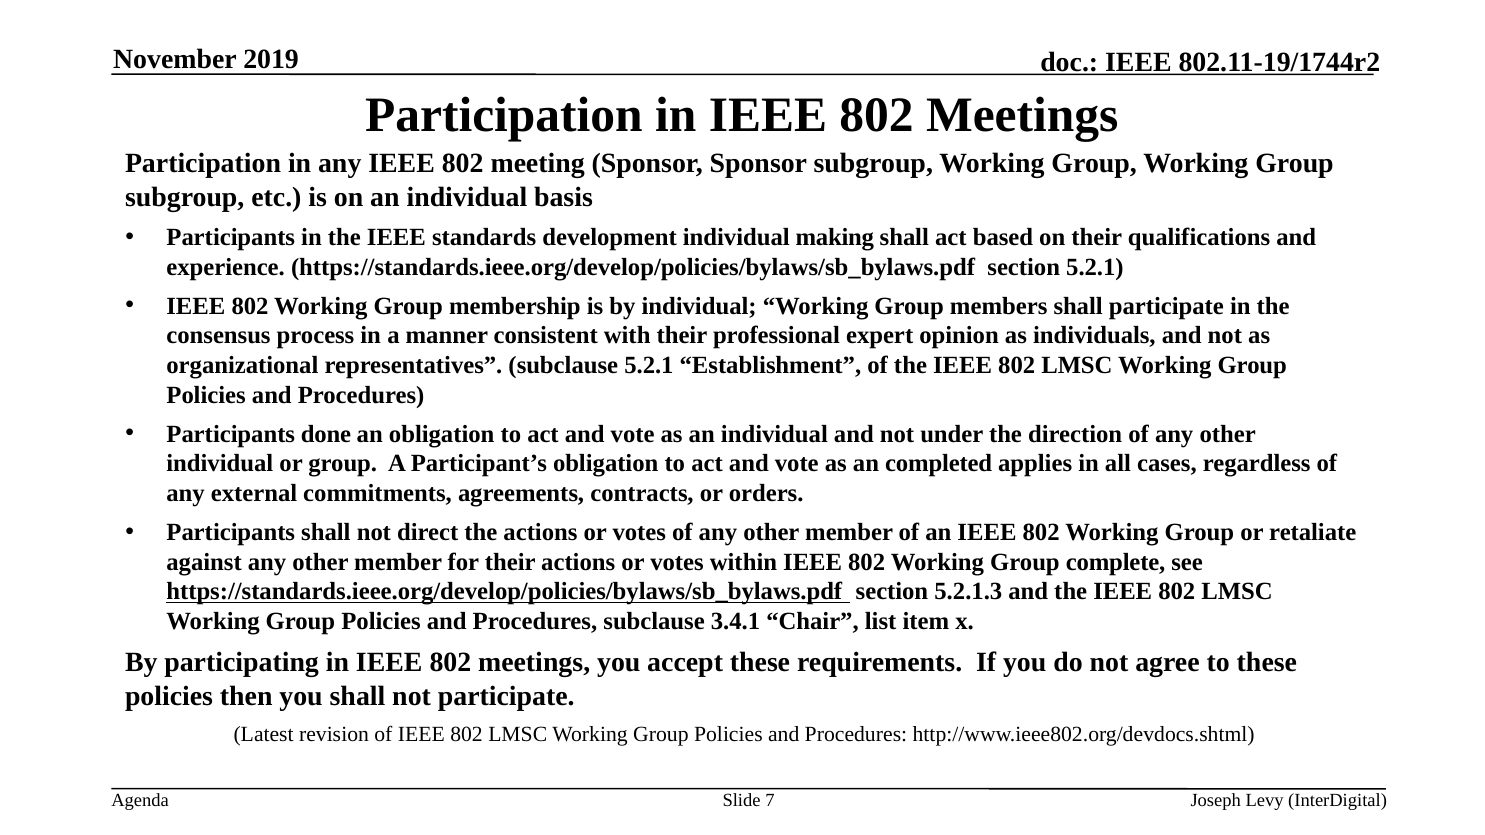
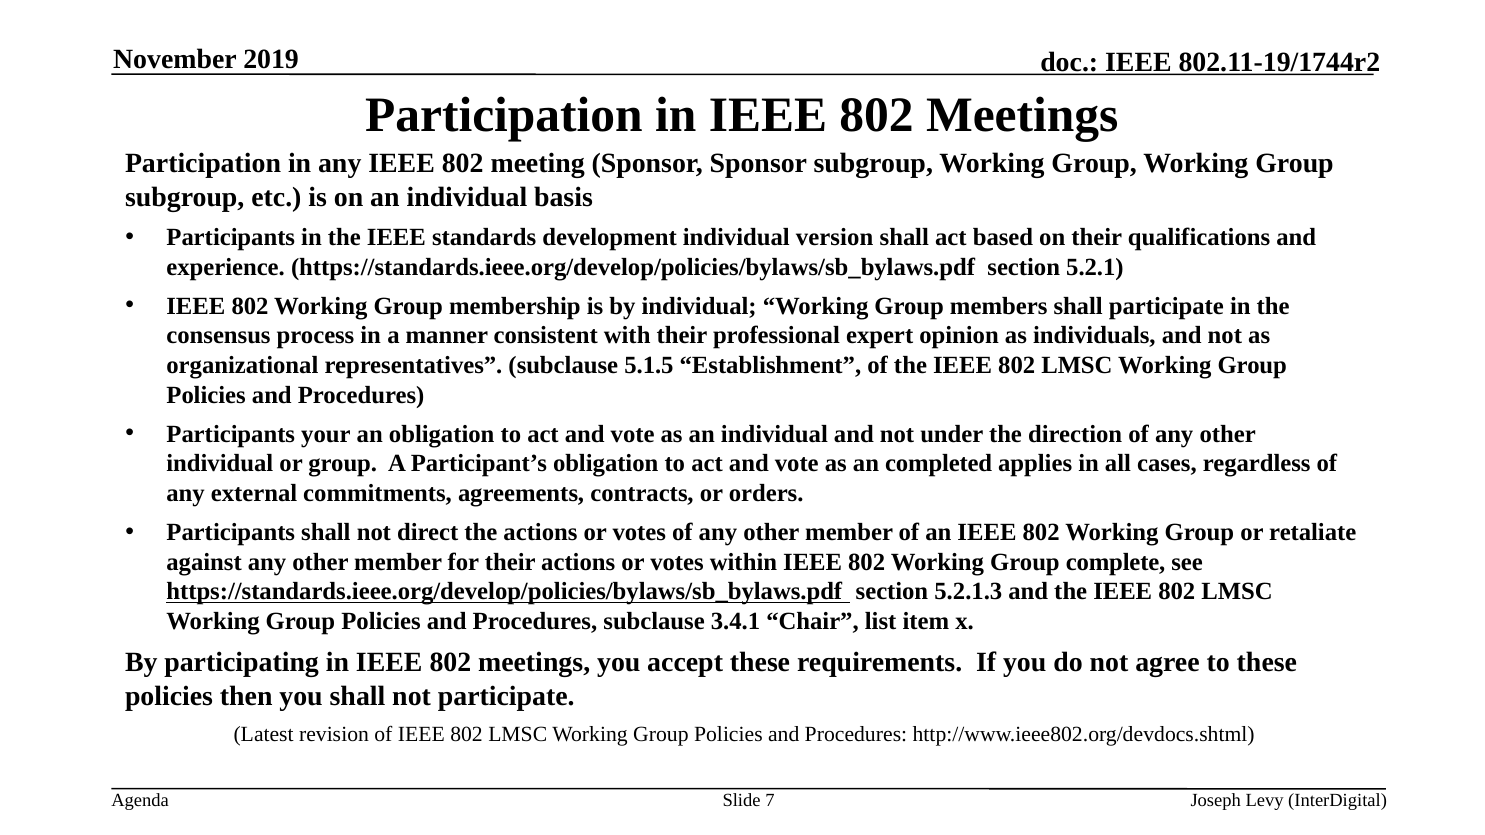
making: making -> version (835, 238)
subclause 5.2.1: 5.2.1 -> 5.1.5 (649, 366)
done: done -> your (326, 434)
